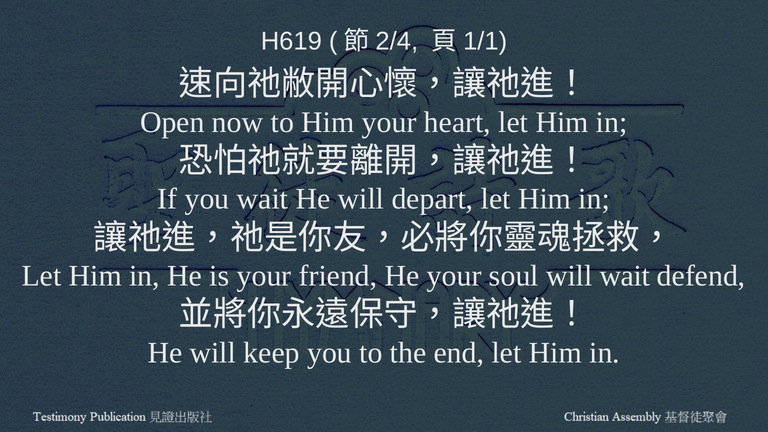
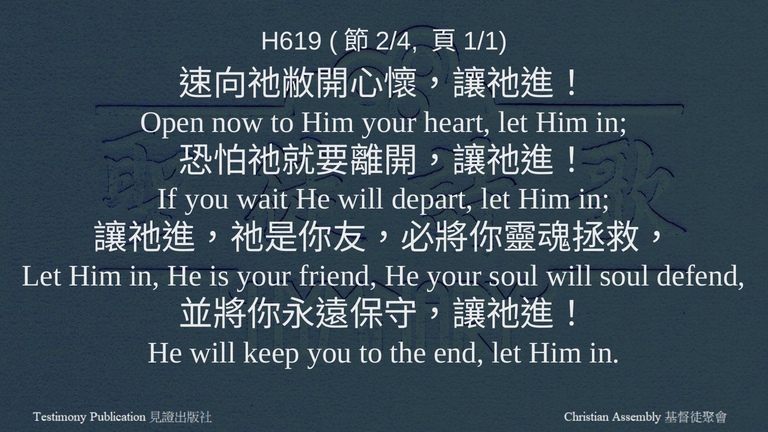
will wait: wait -> soul (625, 276)
